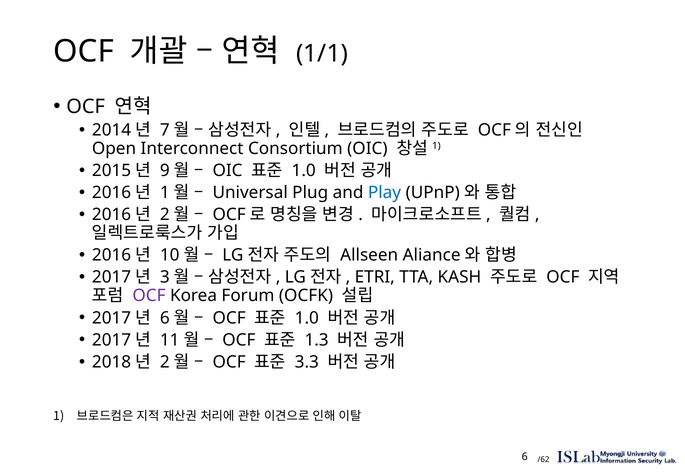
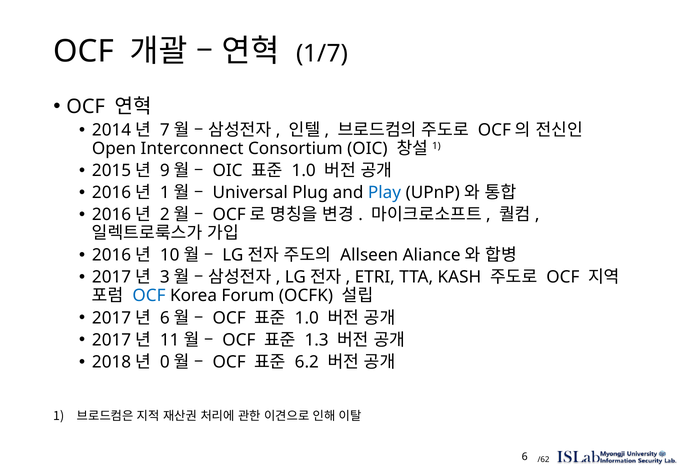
1/1: 1/1 -> 1/7 (322, 54)
OCF colour: purple -> blue (149, 296)
2: 2 -> 0 (165, 362)
3.3: 3.3 -> 6.2 (307, 362)
